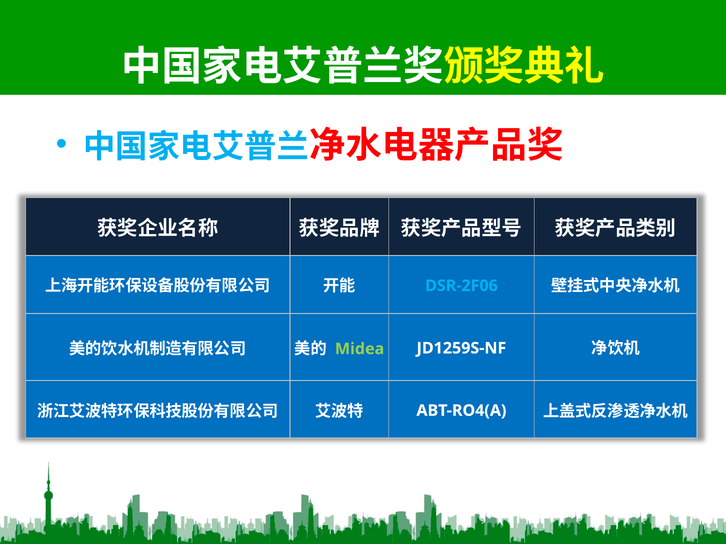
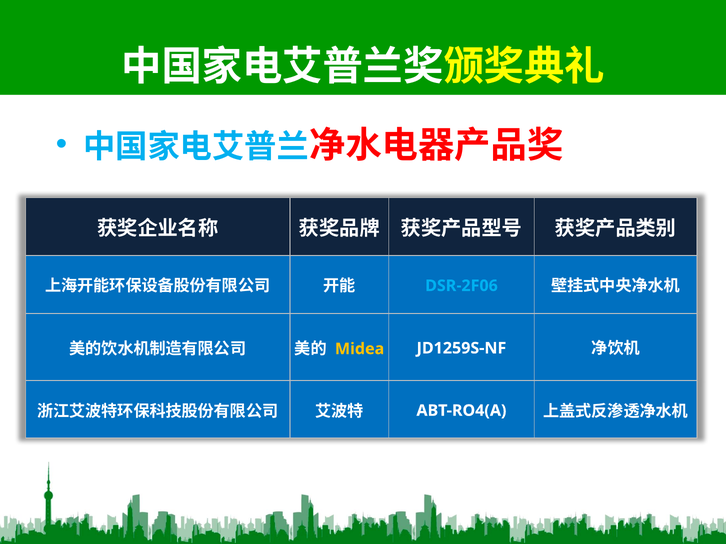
Midea colour: light green -> yellow (360, 349)
